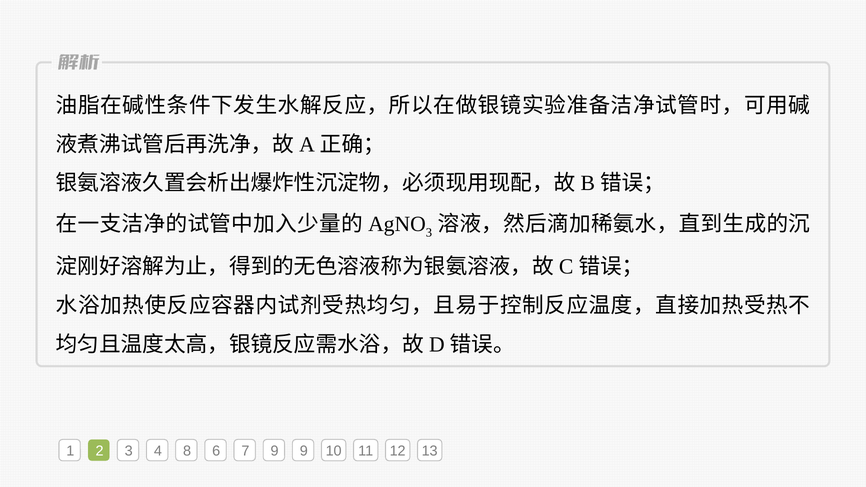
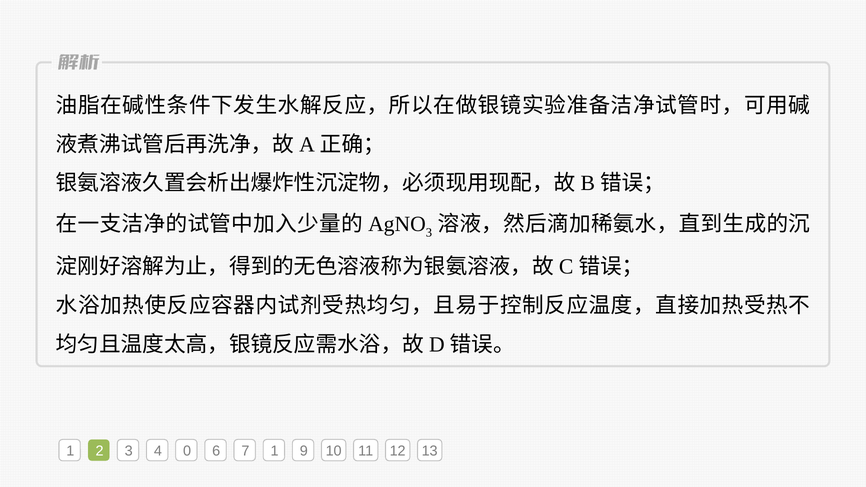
8: 8 -> 0 (187, 451)
7 9: 9 -> 1 (275, 451)
